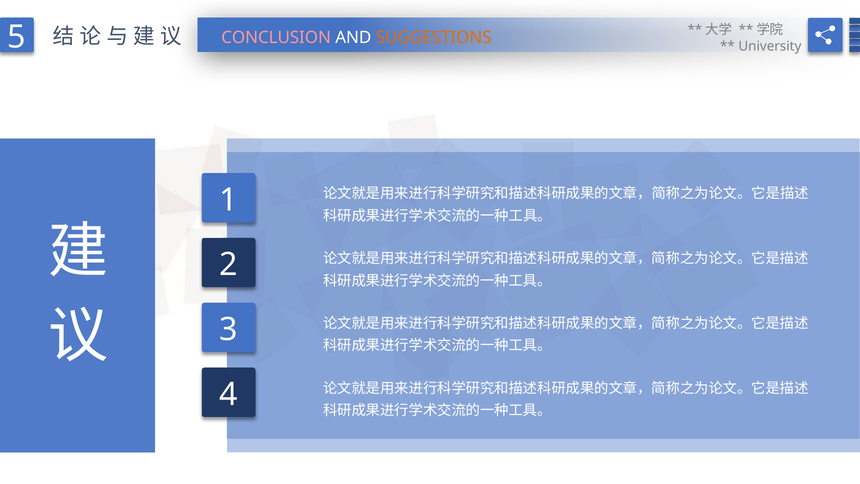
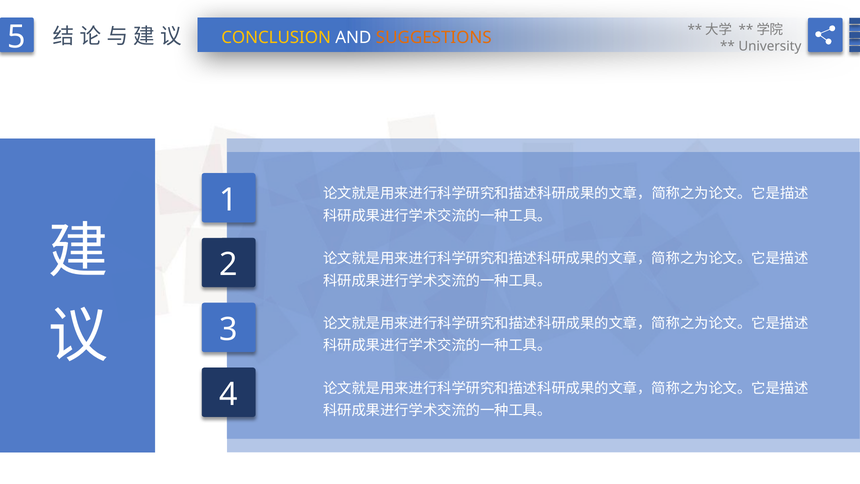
CONCLUSION colour: pink -> yellow (276, 38)
